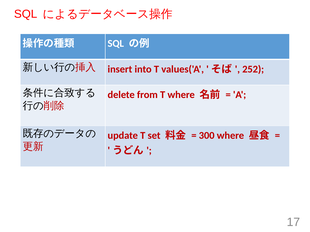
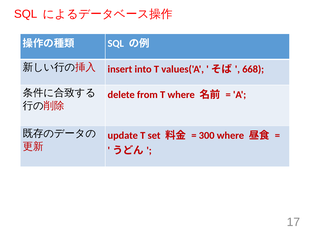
252: 252 -> 668 (253, 69)
